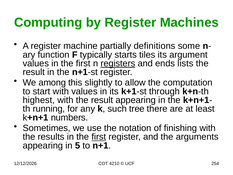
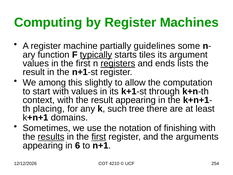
definitions: definitions -> guidelines (155, 46)
typically underline: none -> present (96, 55)
highest: highest -> context (39, 100)
running: running -> placing (49, 109)
numbers: numbers -> domains (69, 117)
results underline: none -> present (51, 137)
5: 5 -> 6 (78, 145)
